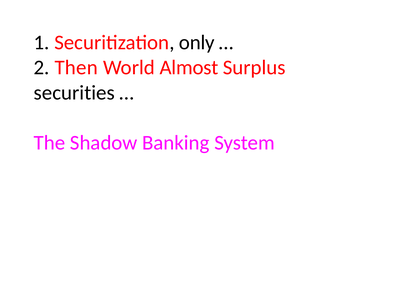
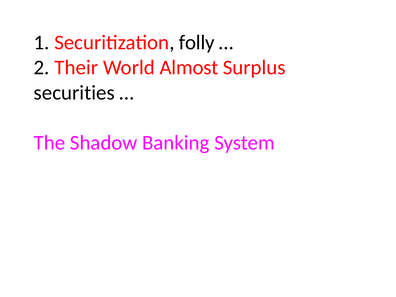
only: only -> folly (197, 42)
Then: Then -> Their (76, 68)
